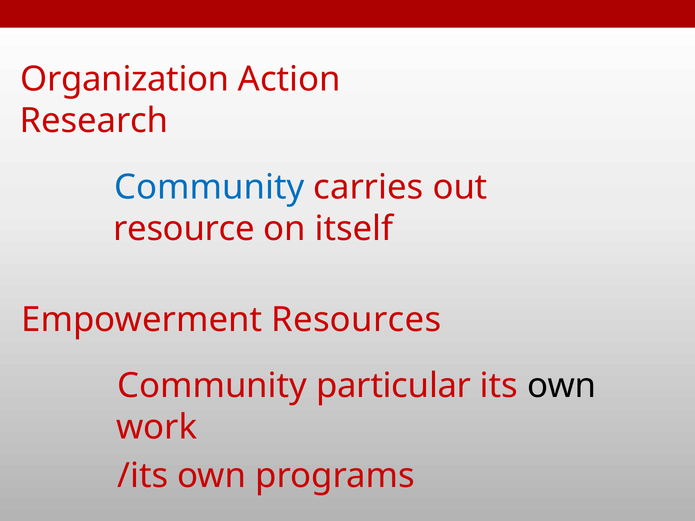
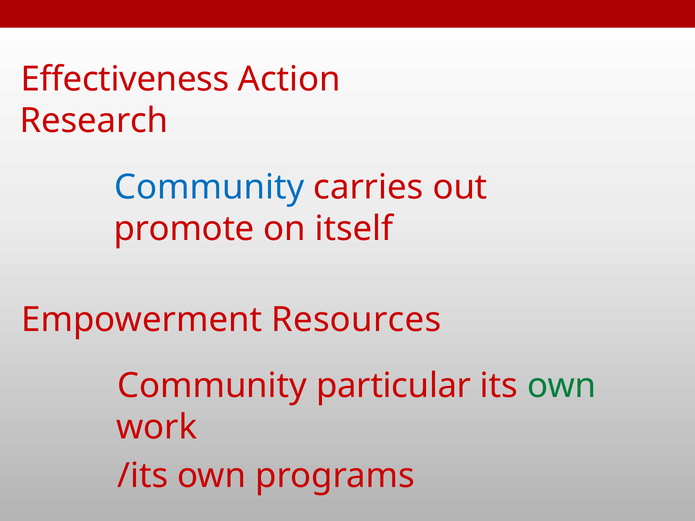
Organization: Organization -> Effectiveness (125, 79)
resource: resource -> promote (184, 229)
own colour: black -> green (562, 386)
